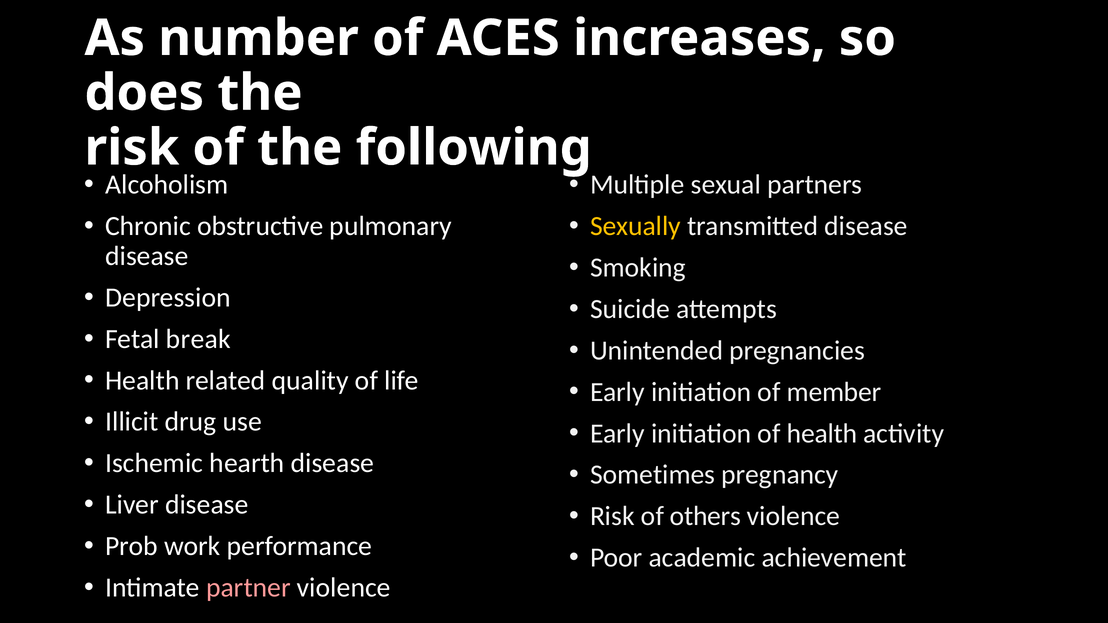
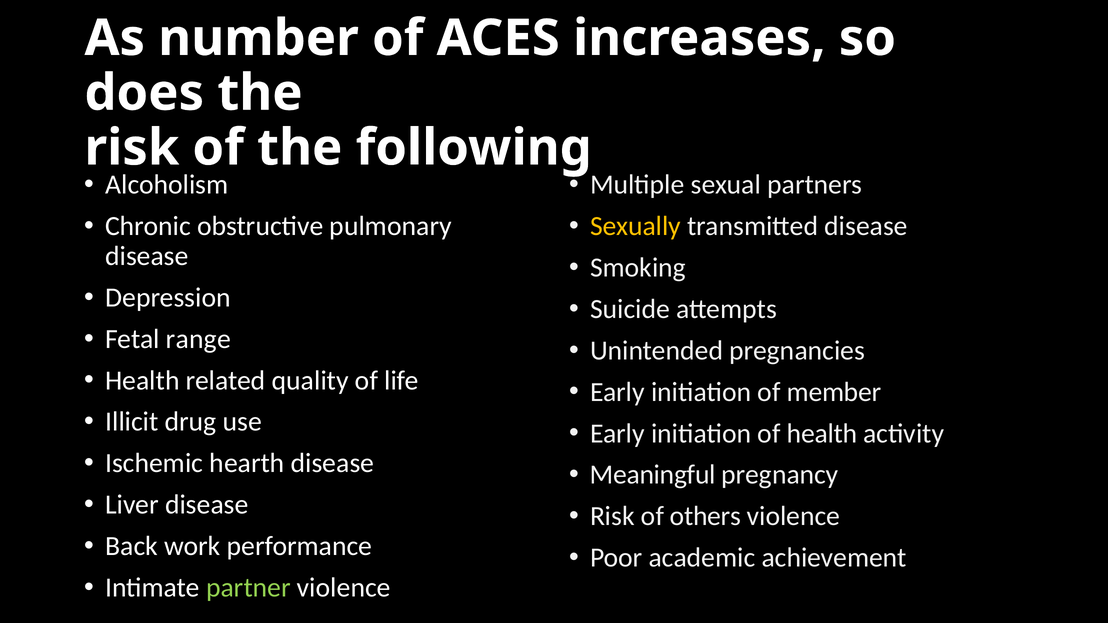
break: break -> range (198, 339)
Sometimes: Sometimes -> Meaningful (653, 475)
Prob: Prob -> Back (132, 546)
partner colour: pink -> light green (248, 588)
